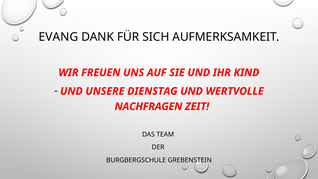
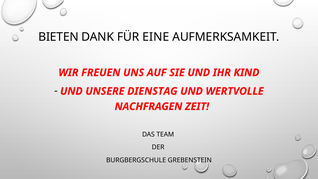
EVANG: EVANG -> BIETEN (58, 37)
SICH: SICH -> EINE (156, 37)
